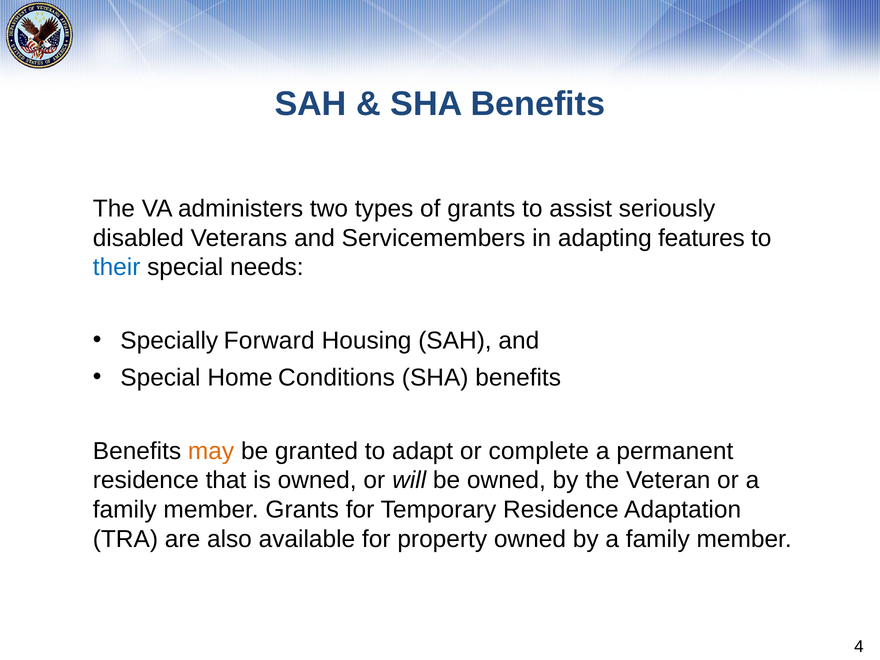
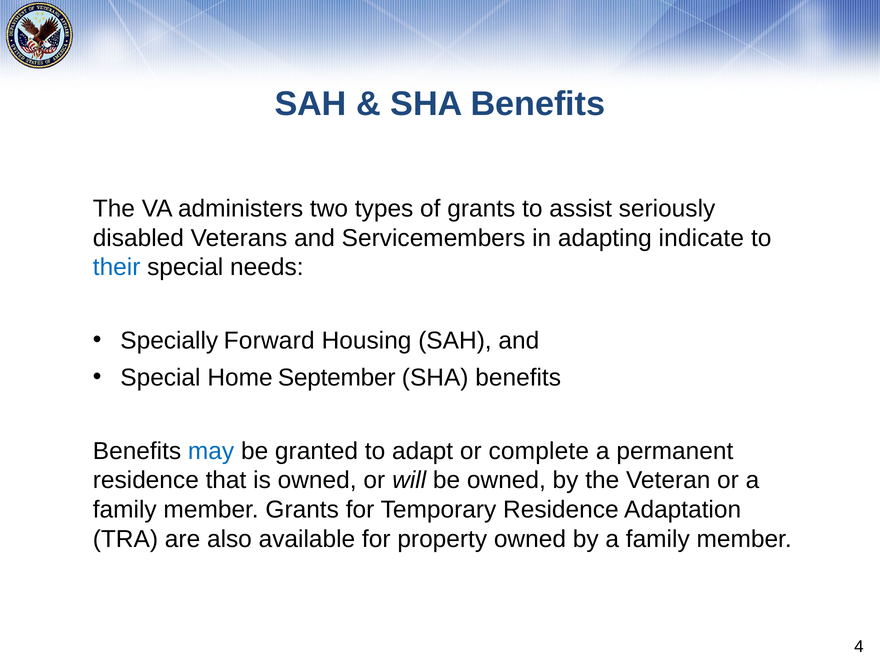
features: features -> indicate (701, 238)
Conditions: Conditions -> September (337, 378)
may colour: orange -> blue (211, 451)
